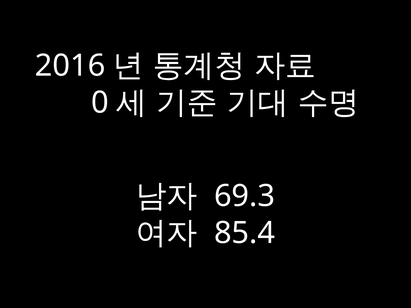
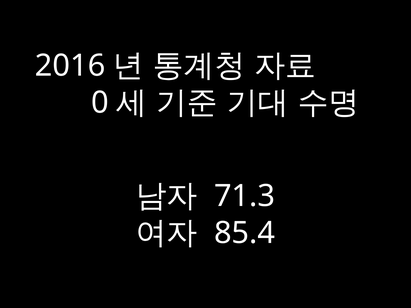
69.3: 69.3 -> 71.3 (245, 196)
